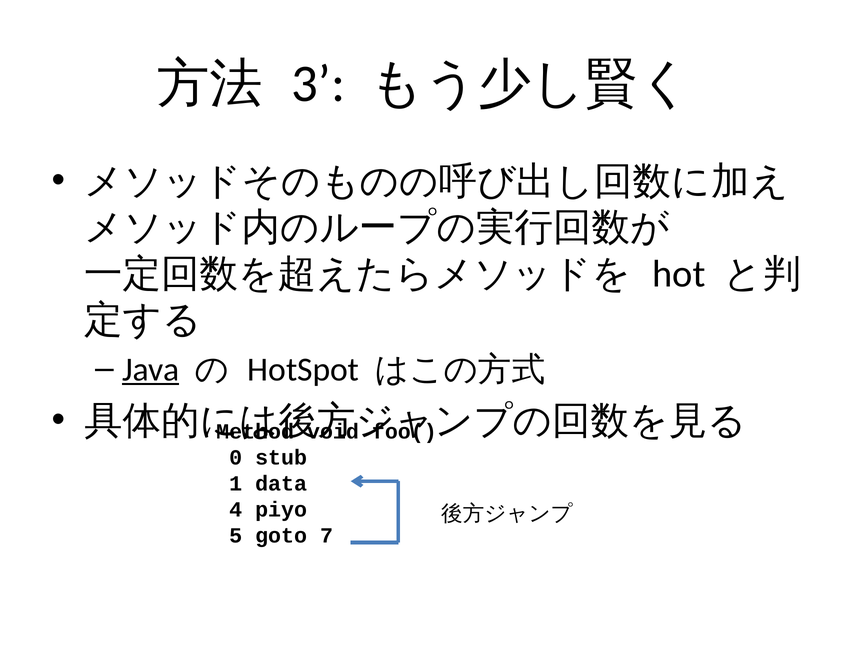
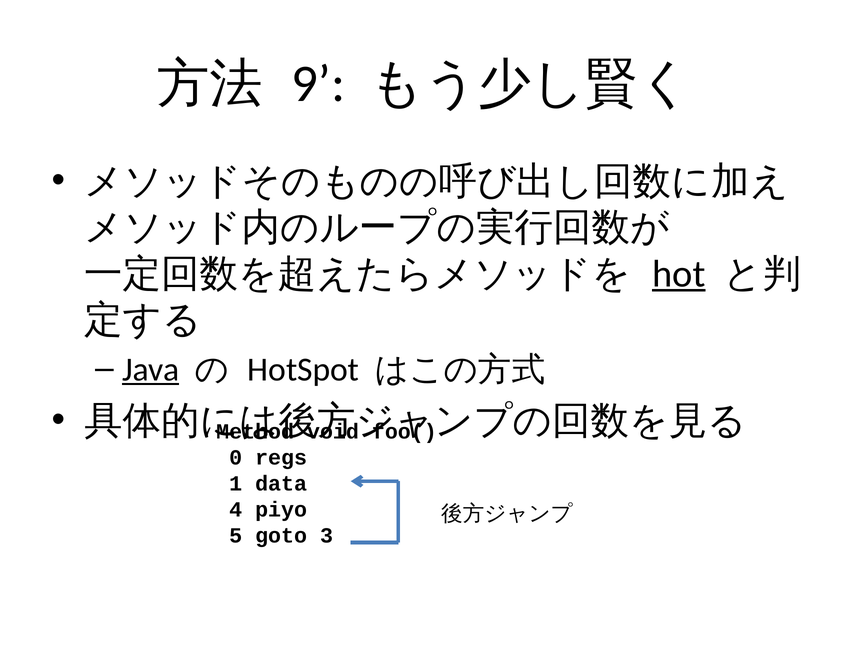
3: 3 -> 9 (318, 84)
hot underline: none -> present (679, 274)
stub: stub -> regs (281, 458)
7: 7 -> 3 (327, 535)
